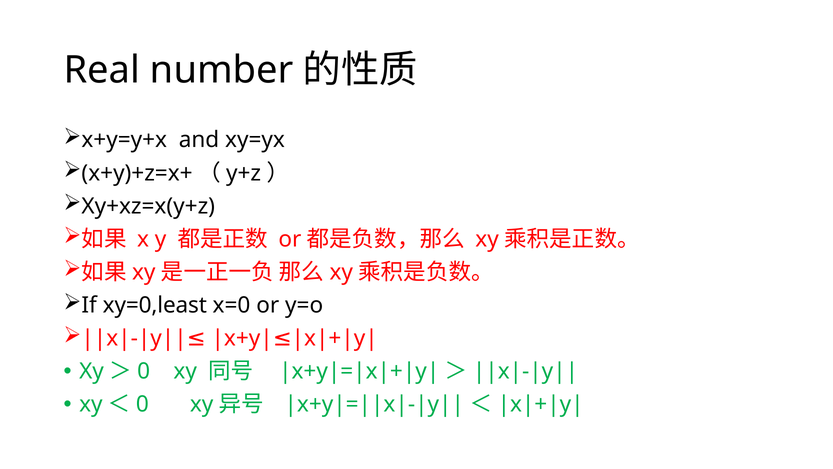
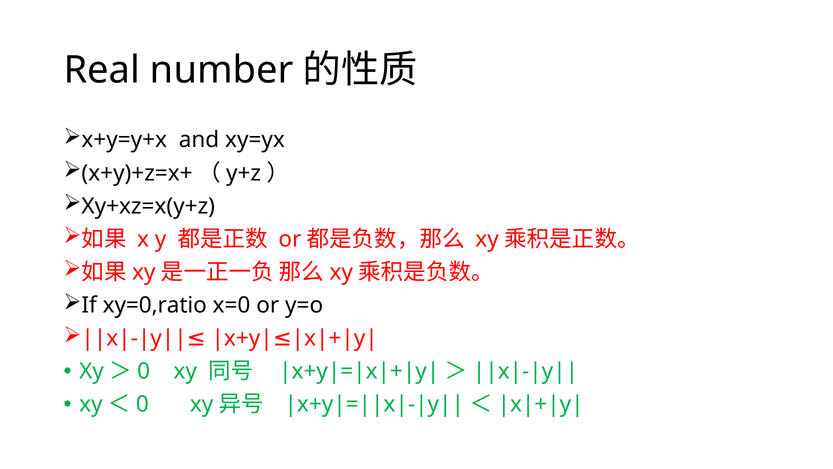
xy=0,least: xy=0,least -> xy=0,ratio (155, 305)
